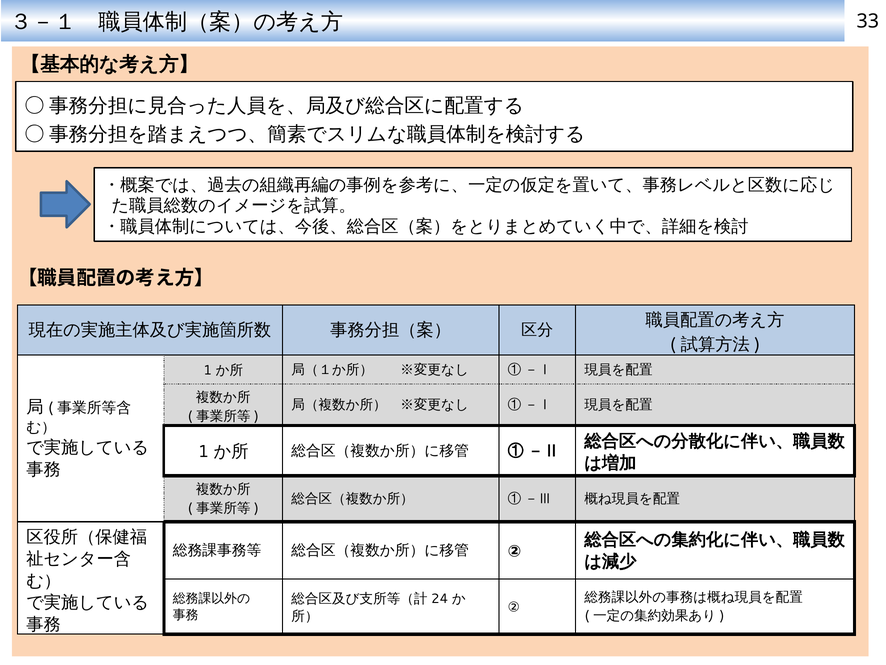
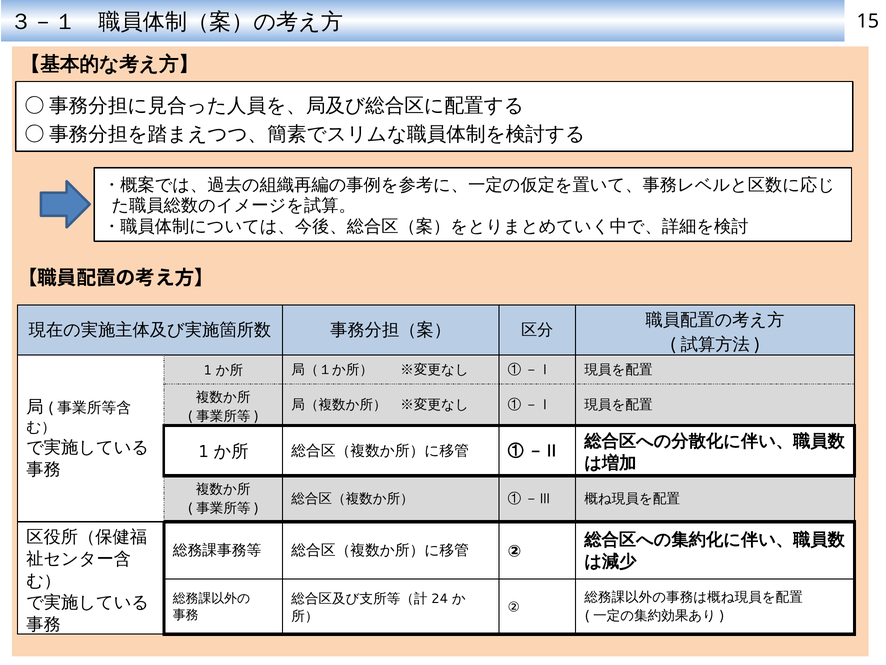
33: 33 -> 15 (868, 21)
